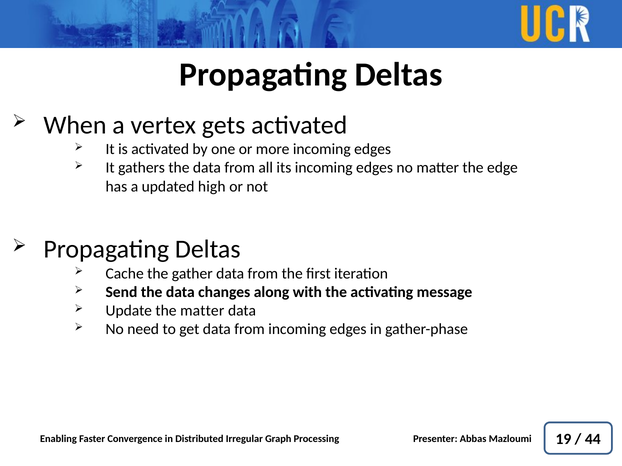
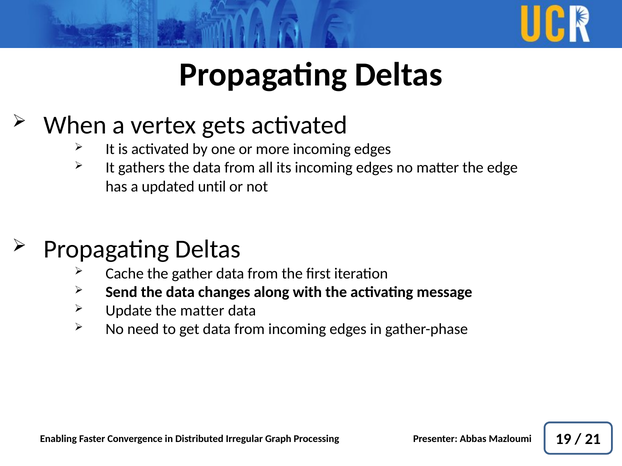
high: high -> until (212, 187)
44: 44 -> 21 (593, 440)
